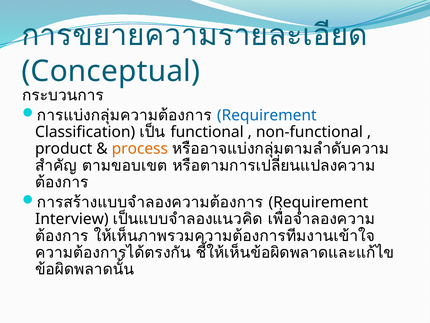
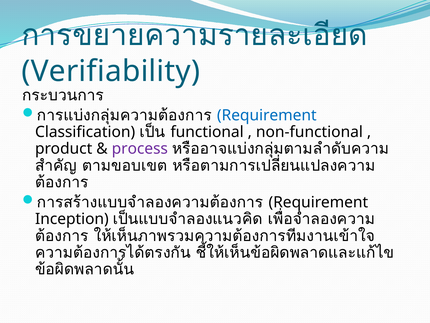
Conceptual: Conceptual -> Verifiability (111, 71)
process colour: orange -> purple (140, 149)
Interview: Interview -> Inception (72, 219)
